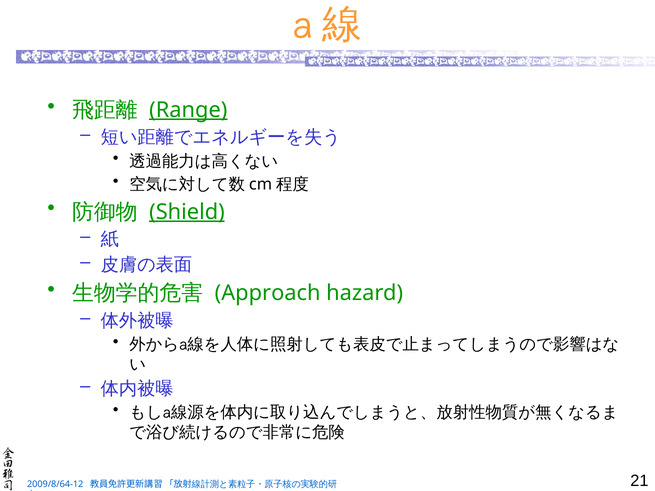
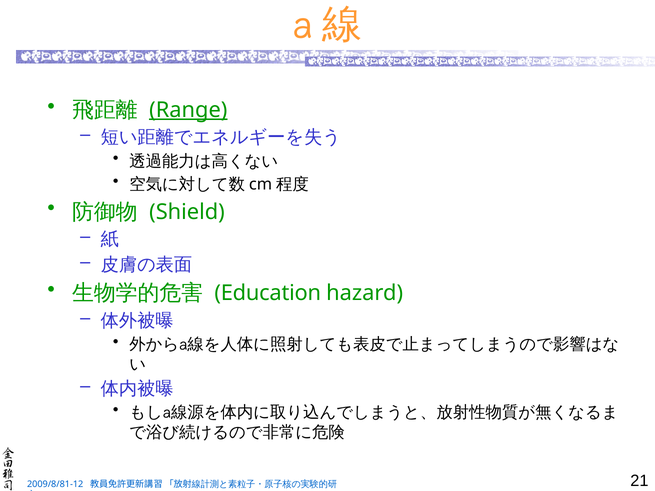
Shield underline: present -> none (187, 212)
Approach: Approach -> Education (268, 293)
2009/8/64-12: 2009/8/64-12 -> 2009/8/81-12 (55, 484)
